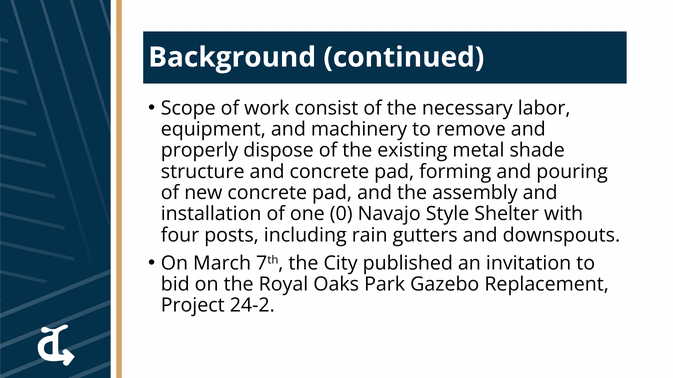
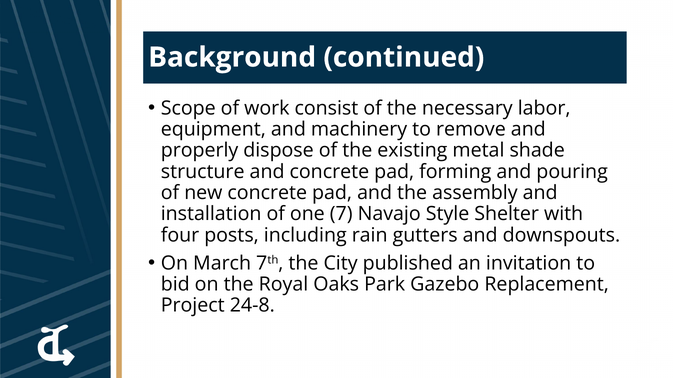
0: 0 -> 7 (341, 214)
24-2: 24-2 -> 24-8 (252, 306)
